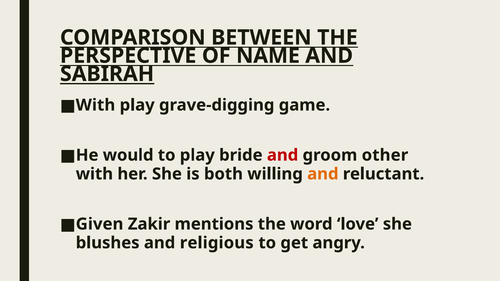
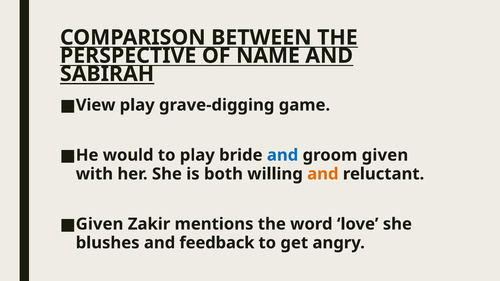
With: With -> View (96, 105)
and colour: red -> blue (283, 155)
groom other: other -> given (385, 155)
religious: religious -> feedback (217, 243)
